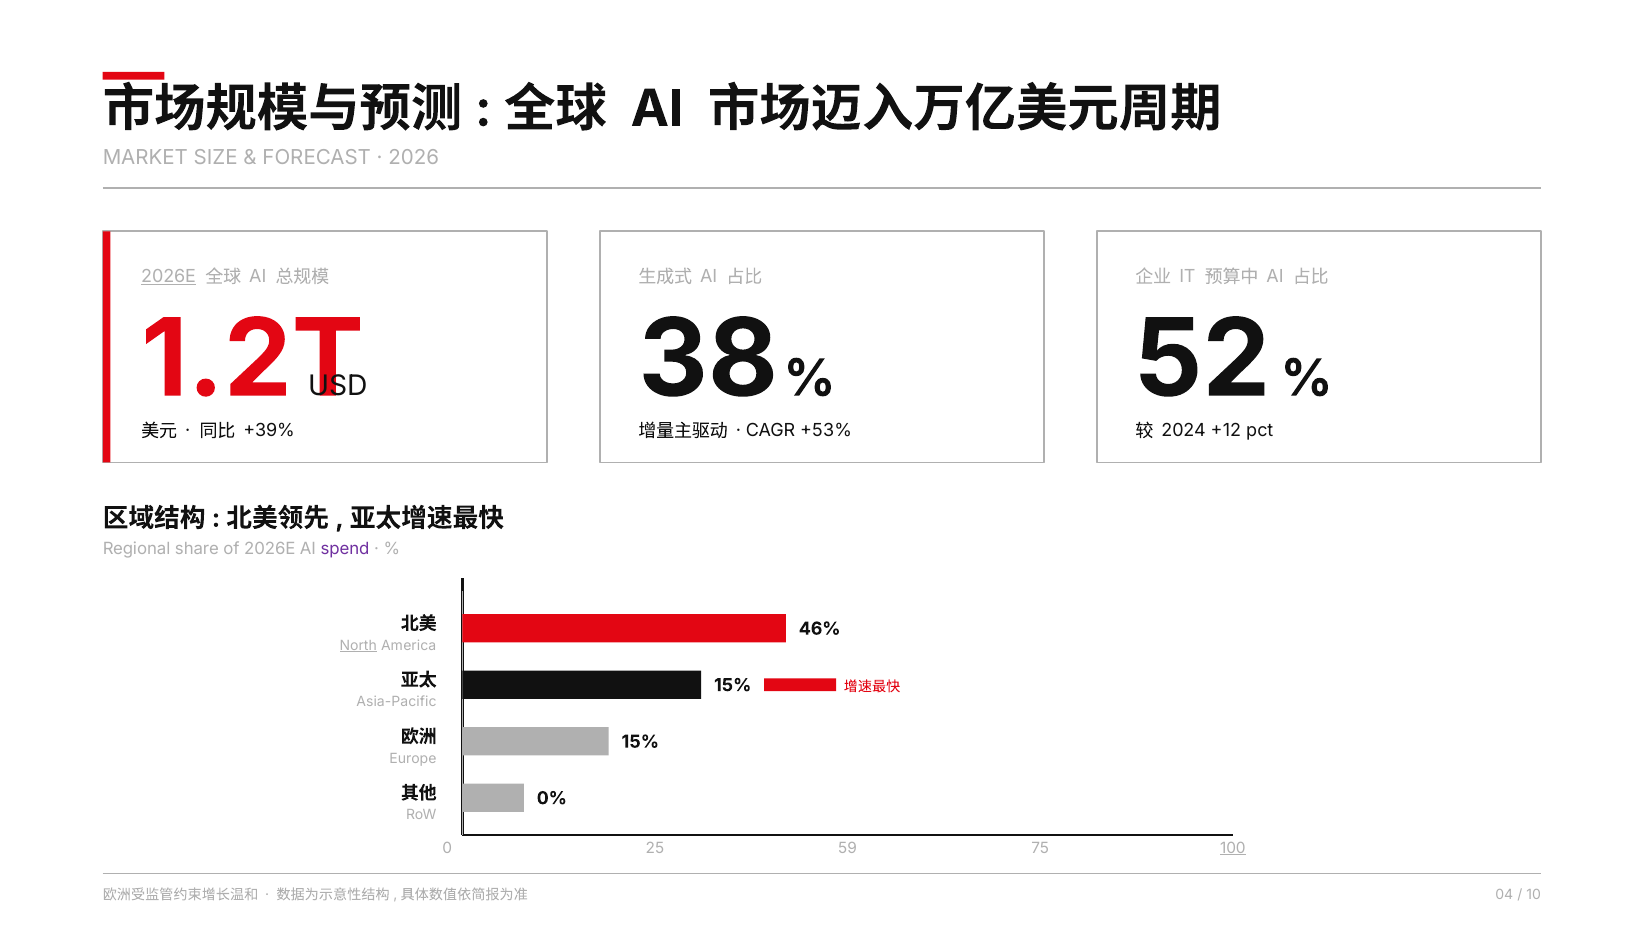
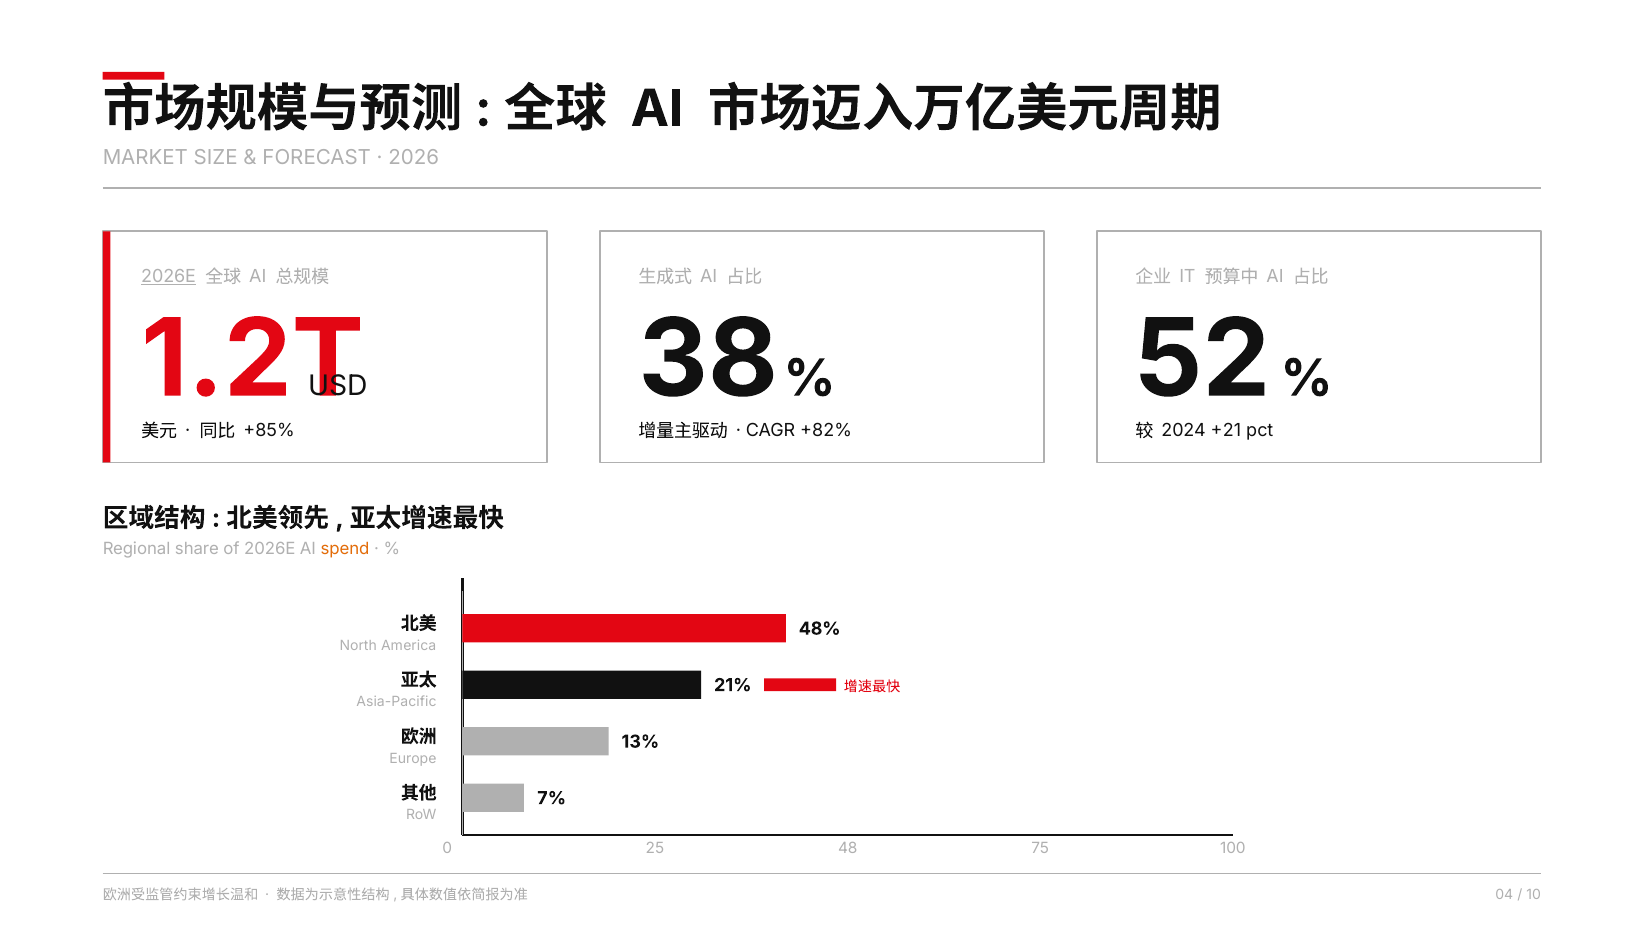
+39%: +39% -> +85% (269, 431)
+53%: +53% -> +82% (826, 431)
+12: +12 -> +21 (1226, 431)
spend colour: purple -> orange (345, 549)
46%: 46% -> 48% (820, 629)
North underline: present -> none (358, 645)
15%: 15% -> 21% (733, 685)
15%: 15% -> 13% (640, 742)
0%: 0% -> 7% (552, 798)
59: 59 -> 48 (848, 848)
100 underline: present -> none (1233, 848)
